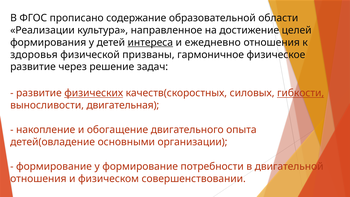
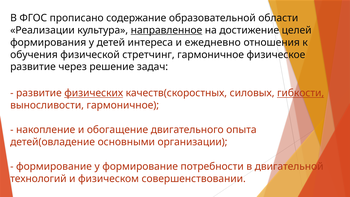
направленное underline: none -> present (166, 30)
интереса underline: present -> none (150, 42)
здоровья: здоровья -> обучения (34, 55)
призваны: призваны -> стретчинг (148, 55)
выносливости двигательная: двигательная -> гармоничное (123, 105)
отношения: отношения -> технологий (38, 179)
